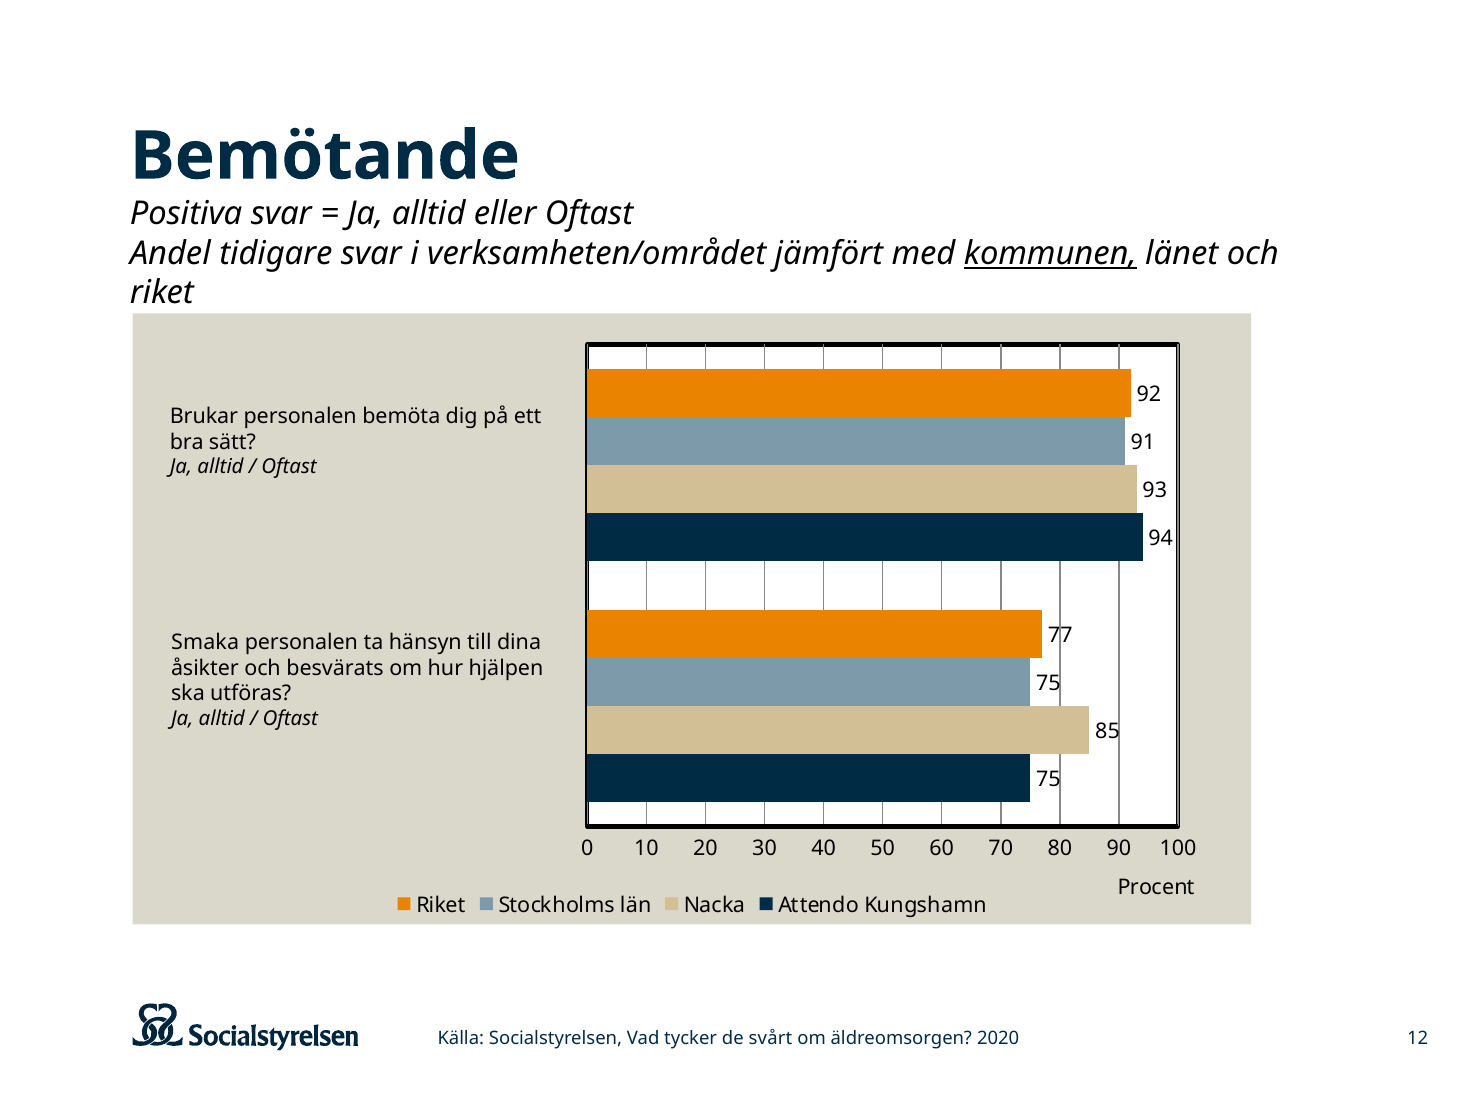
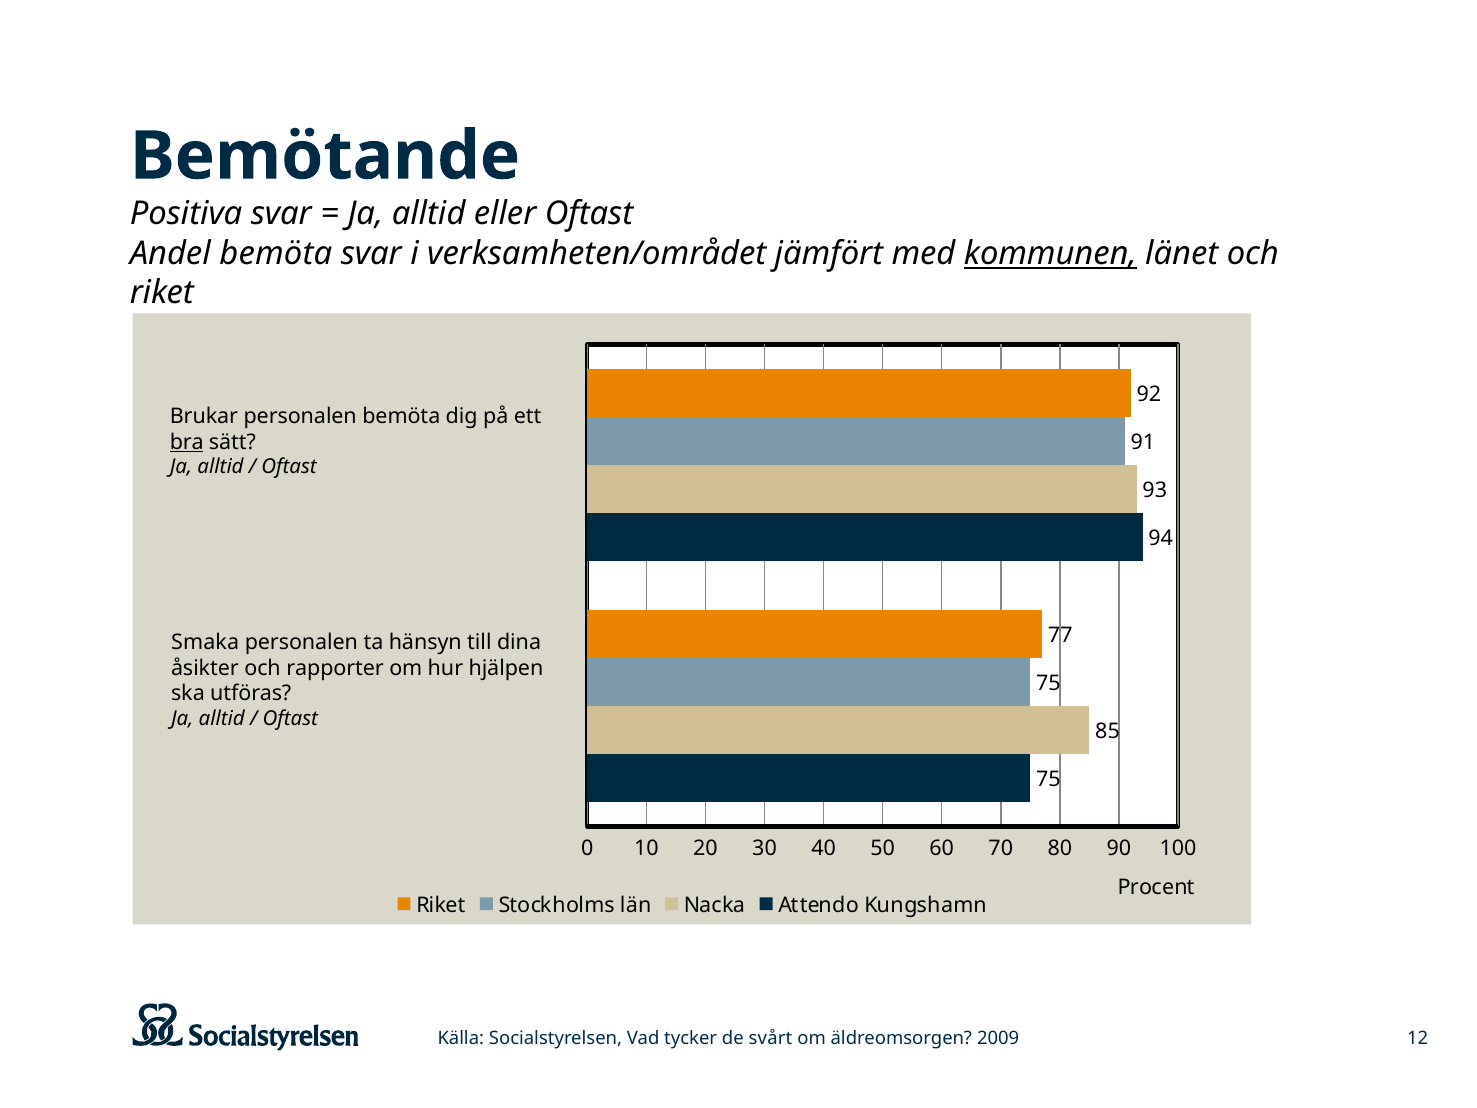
Andel tidigare: tidigare -> bemöta (276, 253)
bra underline: none -> present (187, 442)
besvärats: besvärats -> rapporter (335, 668)
2020: 2020 -> 2009 (998, 1038)
